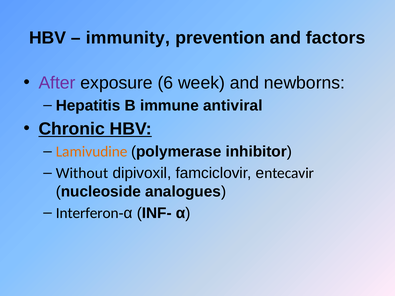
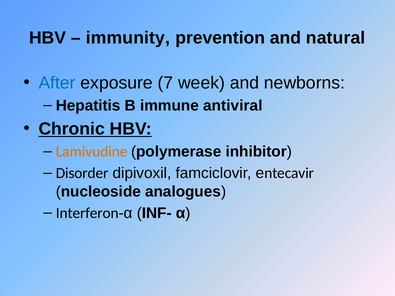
factors: factors -> natural (336, 38)
After colour: purple -> blue (57, 83)
6: 6 -> 7 (165, 83)
Without: Without -> Disorder (82, 173)
